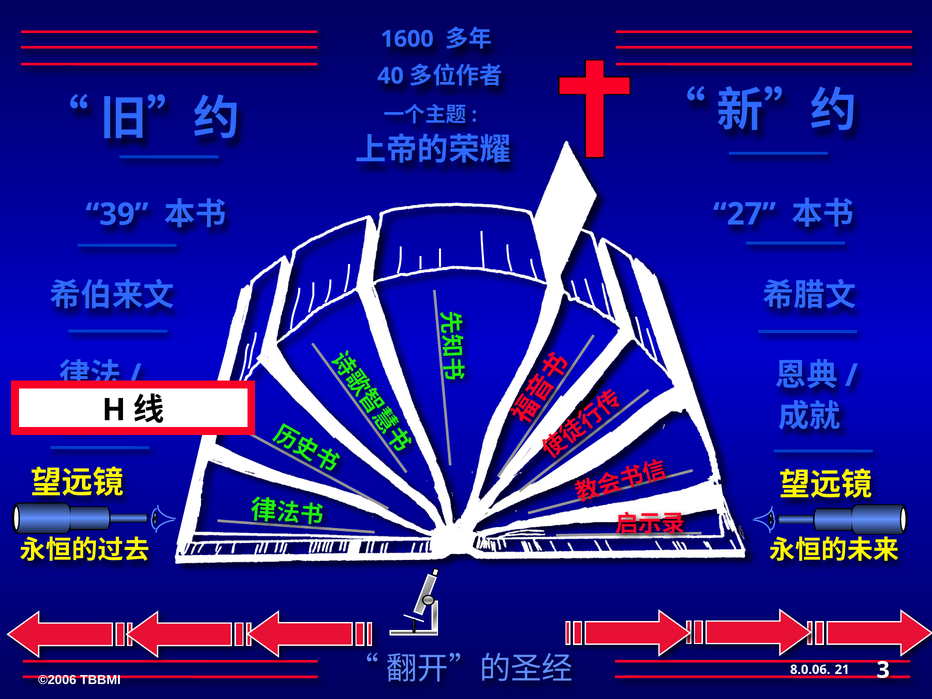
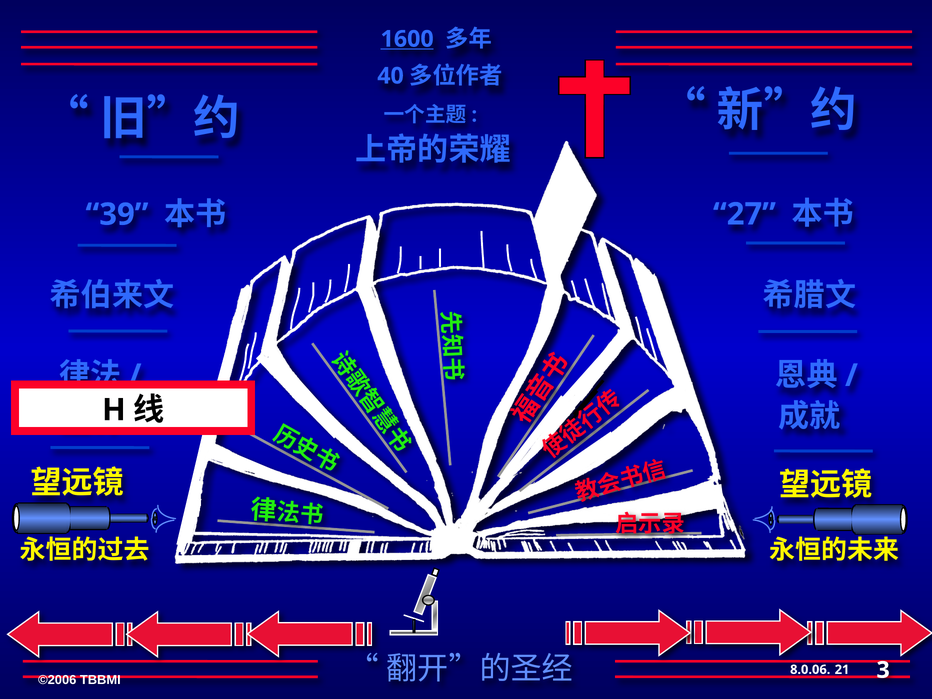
1600 underline: none -> present (407, 39)
